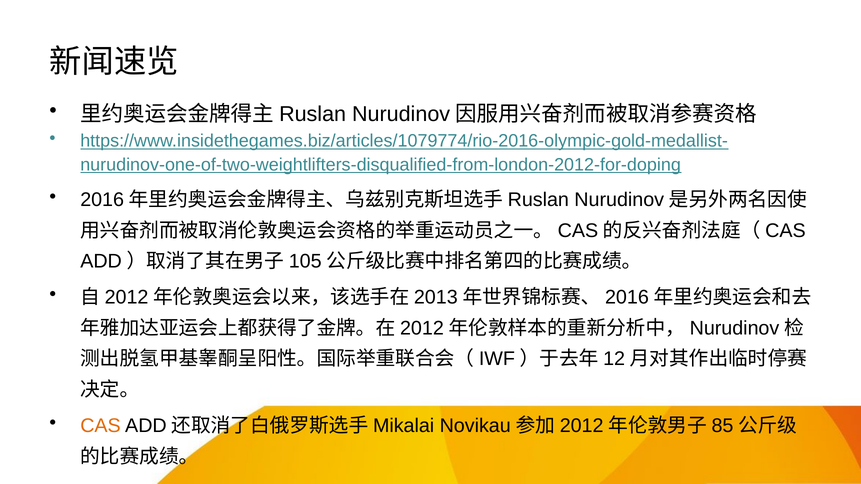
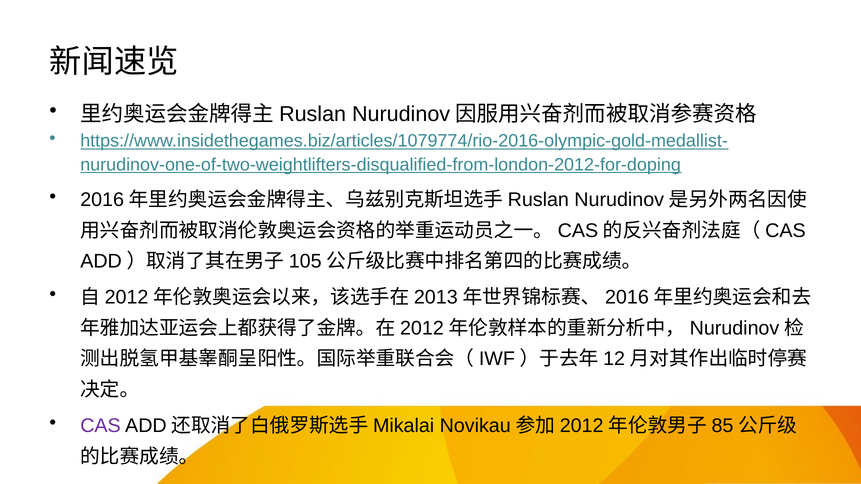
CAS colour: orange -> purple (101, 426)
